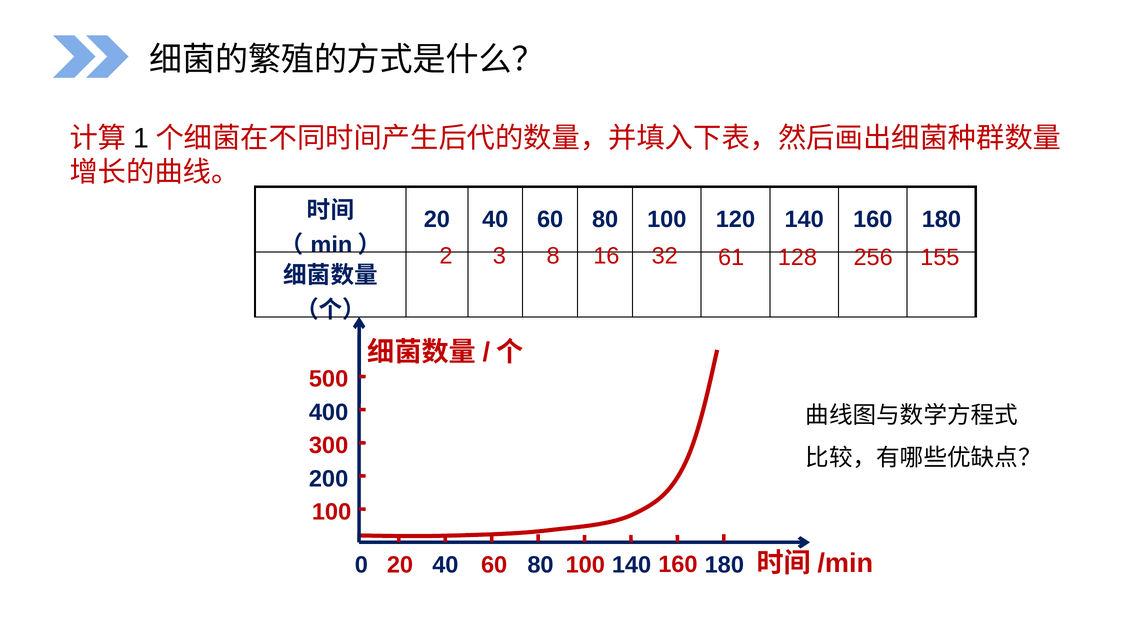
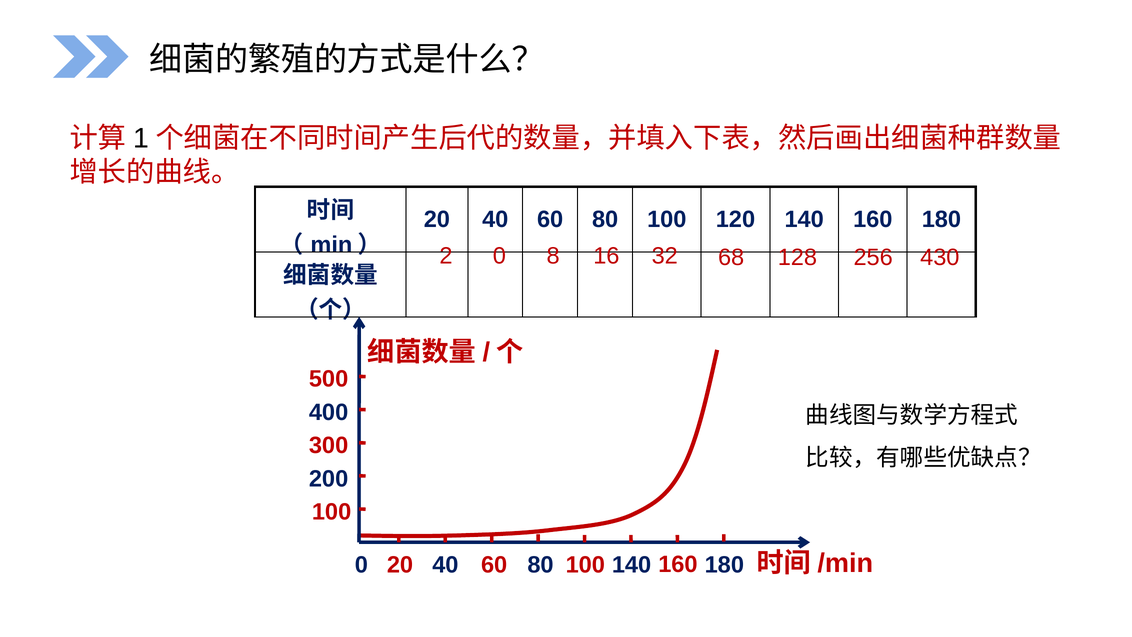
2 3: 3 -> 0 (499, 256)
61: 61 -> 68 (731, 257)
155: 155 -> 430 (940, 257)
